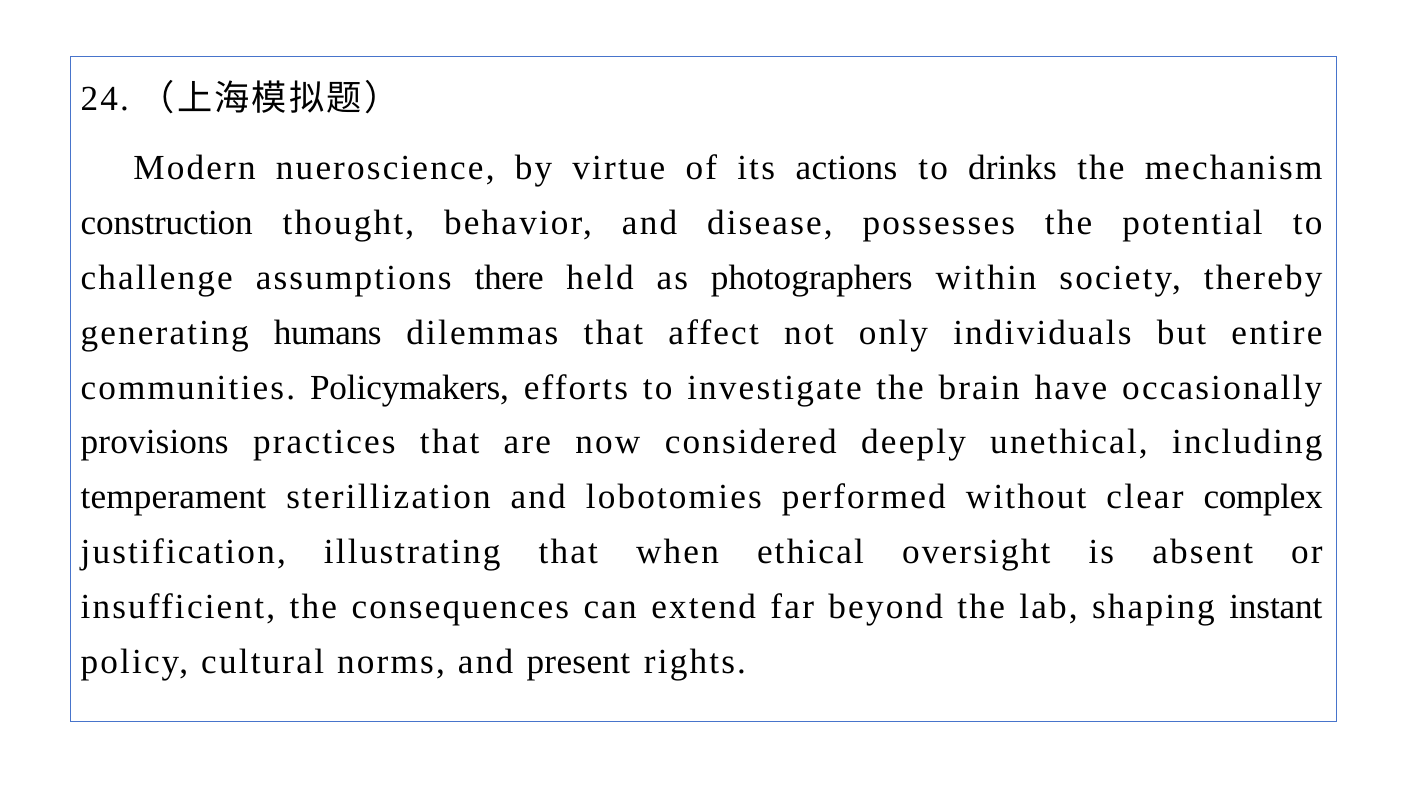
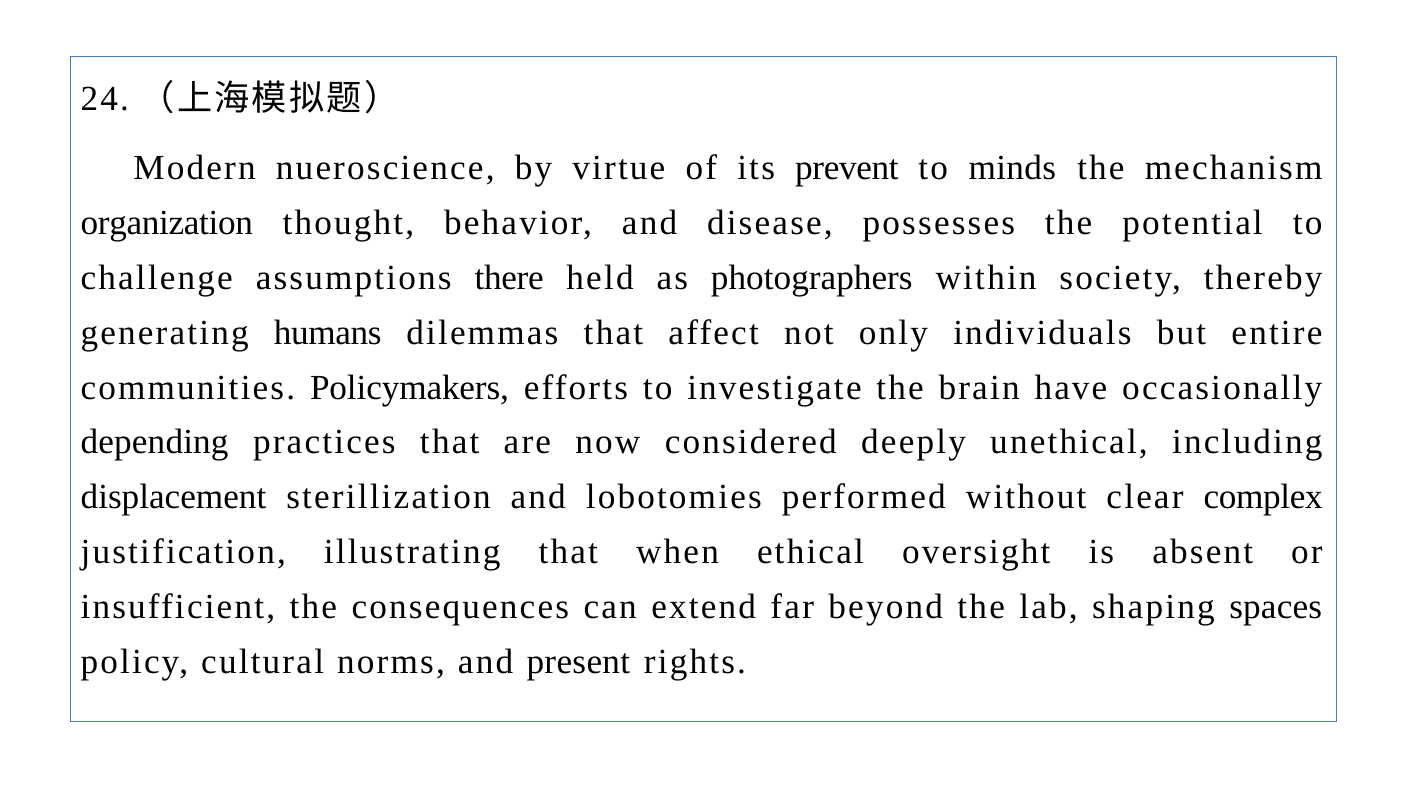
actions: actions -> prevent (847, 168)
drinks: drinks -> minds (1012, 168)
construction: construction -> organization (167, 223)
provisions: provisions -> depending (155, 442)
temperament: temperament -> displacement (173, 497)
instant: instant -> spaces (1276, 607)
